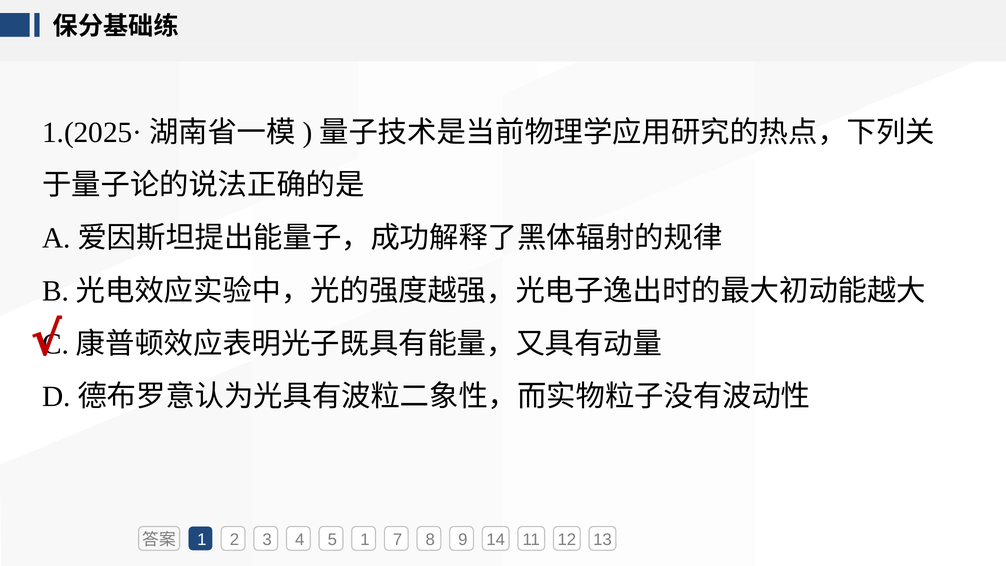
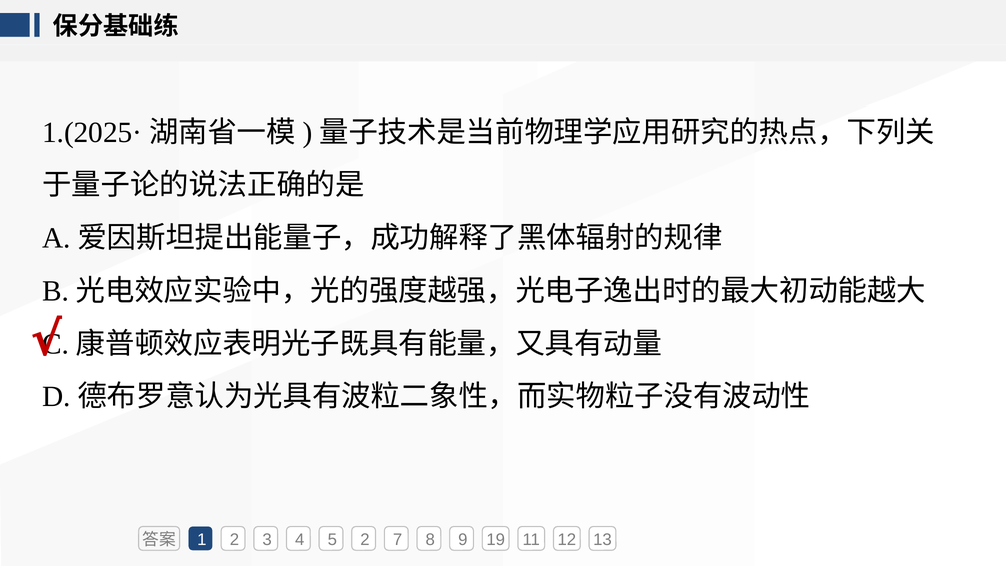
5 1: 1 -> 2 (365, 540)
14: 14 -> 19 (496, 540)
